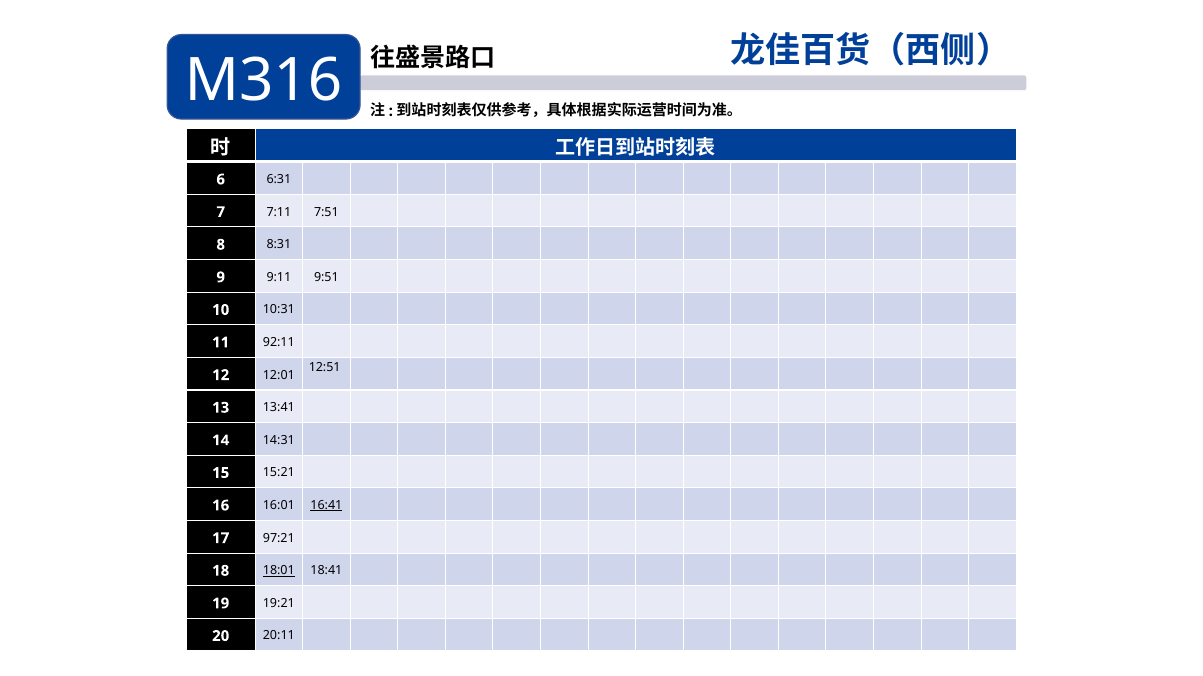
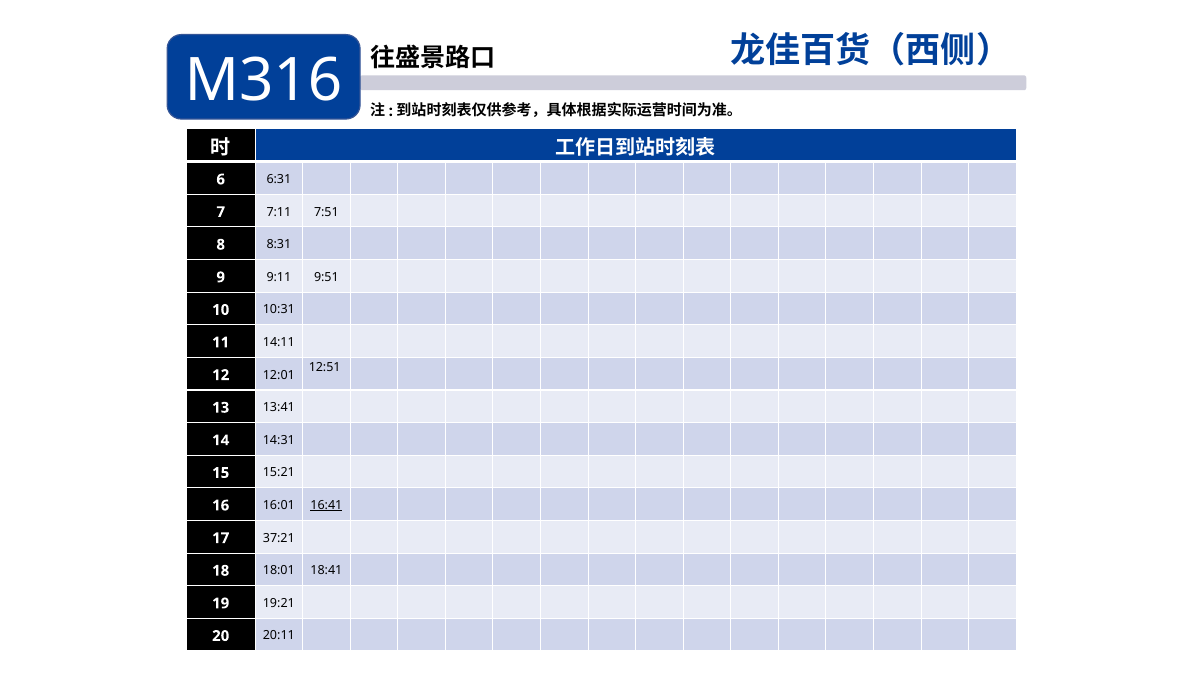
92:11: 92:11 -> 14:11 (279, 343)
97:21: 97:21 -> 37:21 (279, 538)
18:01 underline: present -> none (279, 571)
